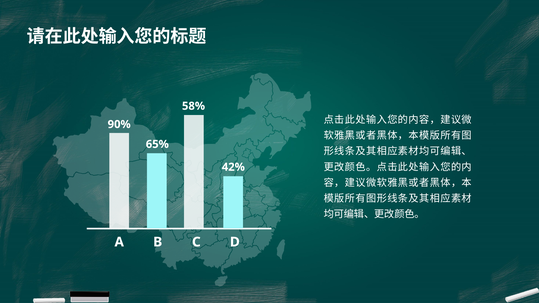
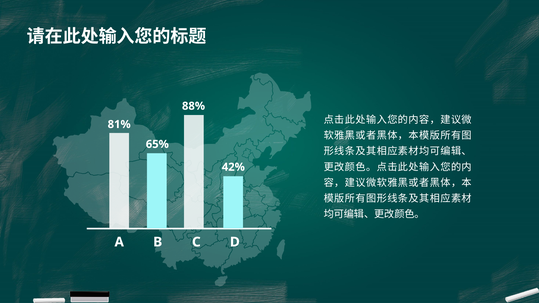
58%: 58% -> 88% (193, 106)
90%: 90% -> 81% (119, 124)
